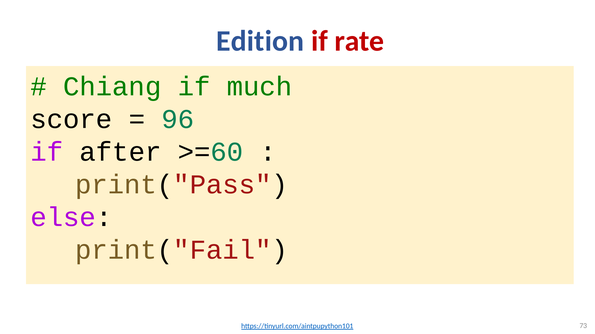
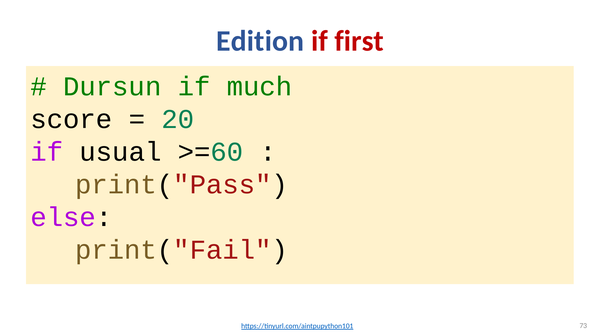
rate: rate -> first (359, 41)
Chiang: Chiang -> Dursun (112, 87)
96: 96 -> 20 (178, 119)
after: after -> usual (120, 152)
